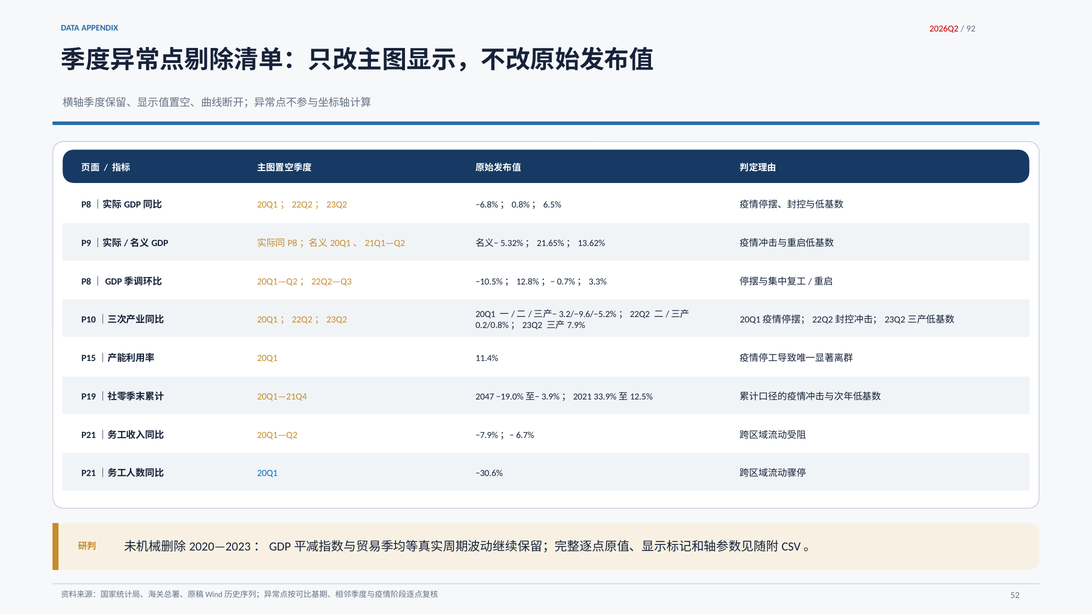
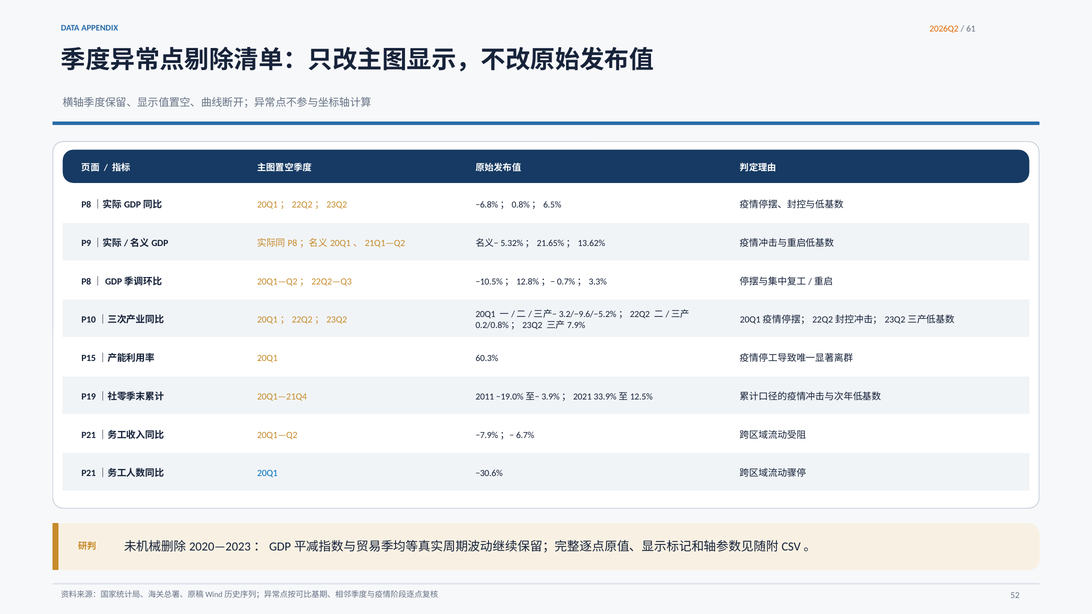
2026Q2 colour: red -> orange (944, 29)
92: 92 -> 61 (971, 29)
11.4%: 11.4% -> 60.3% (487, 358)
2047: 2047 -> 2011 (485, 397)
